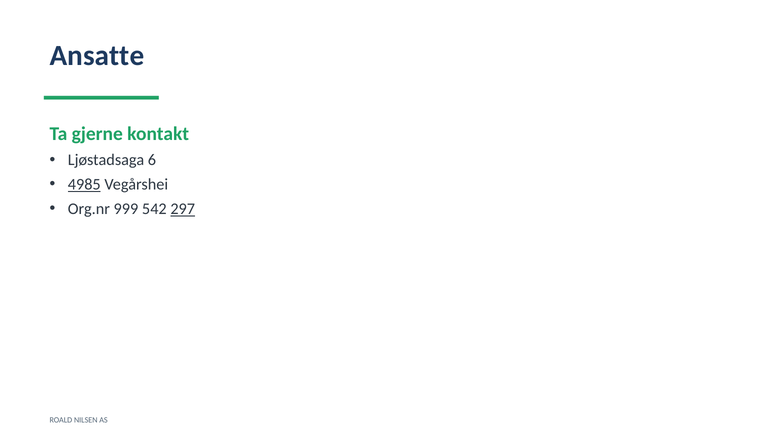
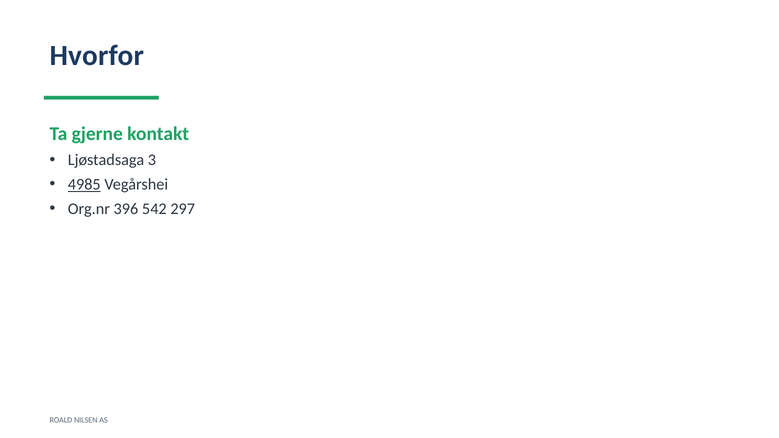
Ansatte: Ansatte -> Hvorfor (97, 56)
6: 6 -> 3 (152, 160)
999: 999 -> 396 (126, 209)
297 underline: present -> none (183, 209)
